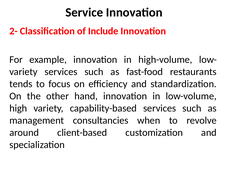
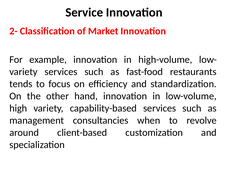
Include: Include -> Market (103, 31)
